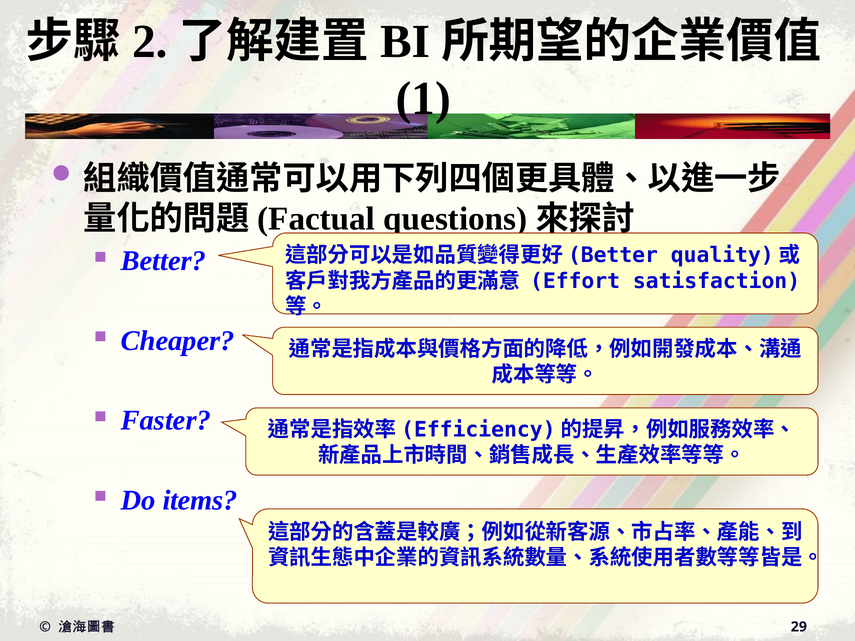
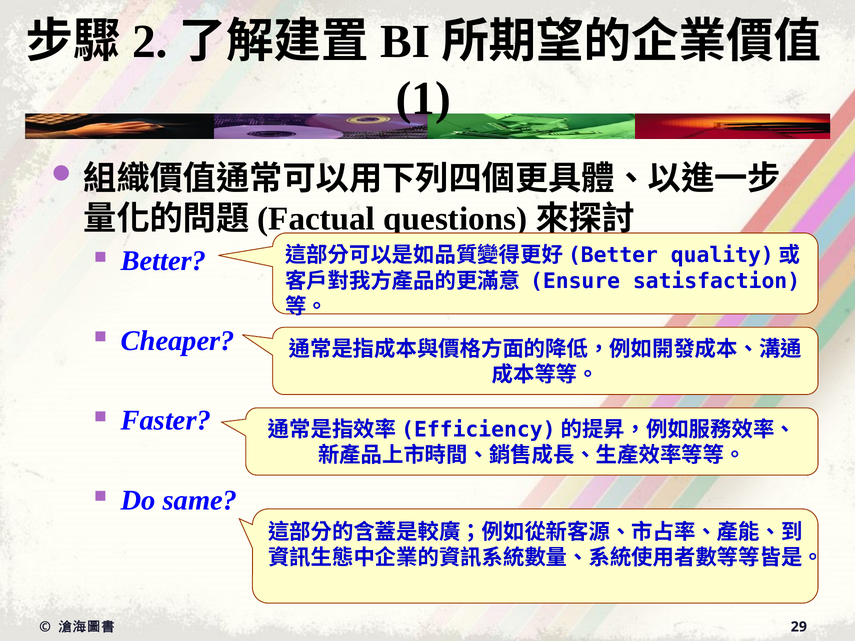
Effort: Effort -> Ensure (575, 281)
items: items -> same (200, 501)
